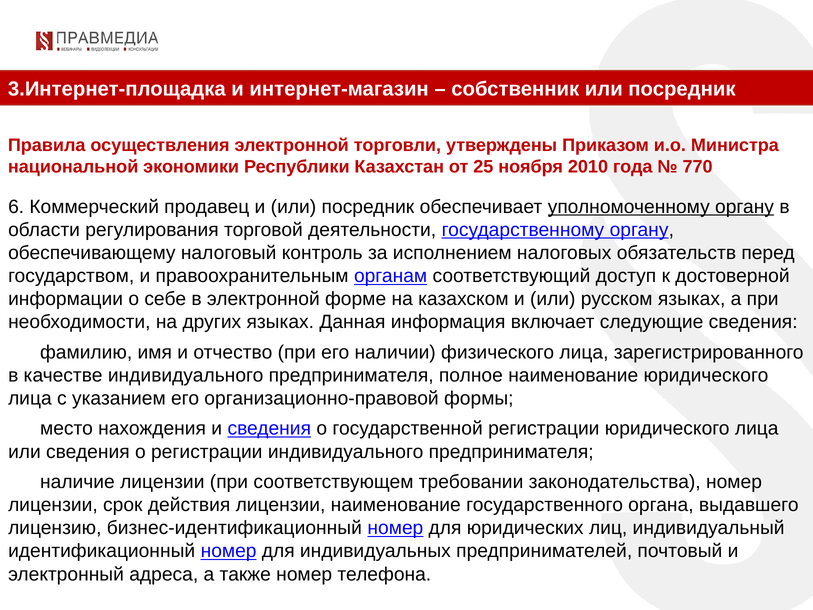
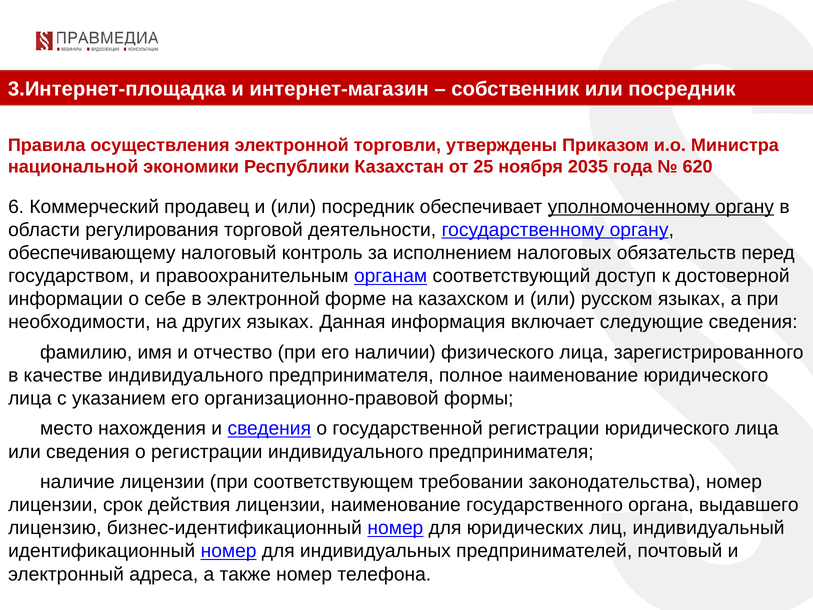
2010: 2010 -> 2035 (588, 167)
770: 770 -> 620 (698, 167)
